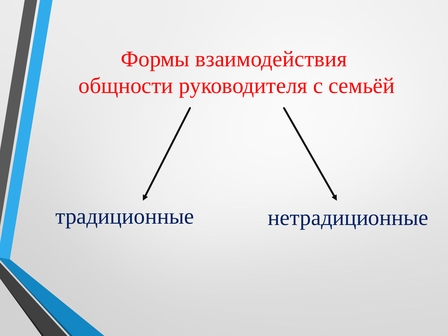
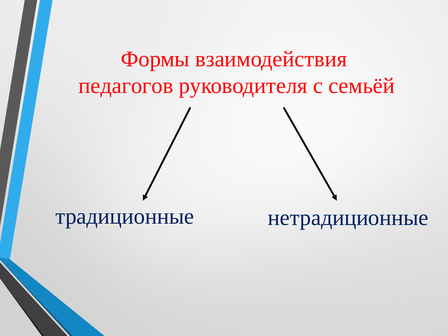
общности: общности -> педагогов (126, 86)
